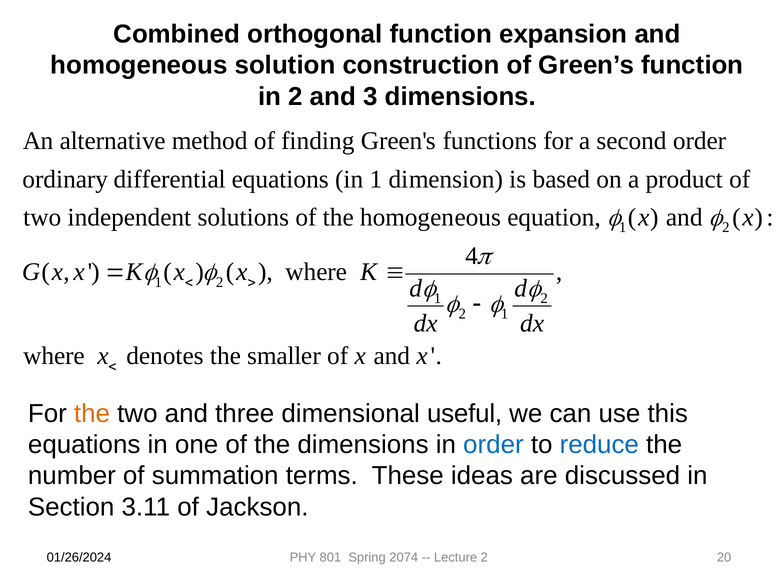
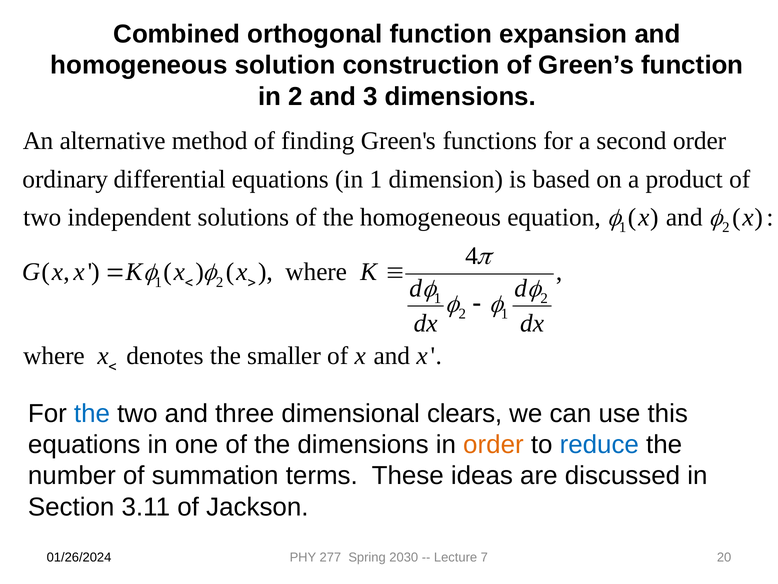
the colour: orange -> blue (92, 413)
useful: useful -> clears (465, 413)
order colour: blue -> orange (493, 444)
801: 801 -> 277 (330, 557)
2074: 2074 -> 2030 (404, 557)
Lecture 2: 2 -> 7 (484, 557)
